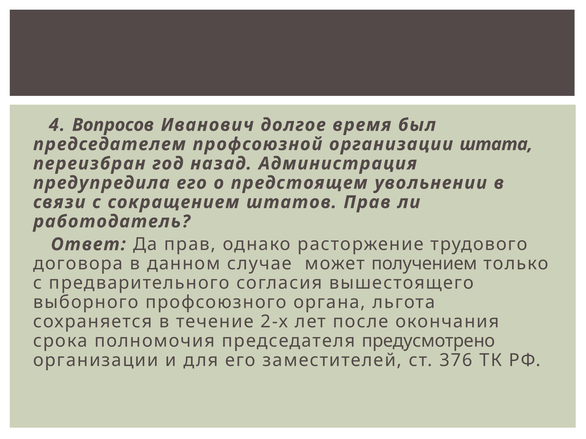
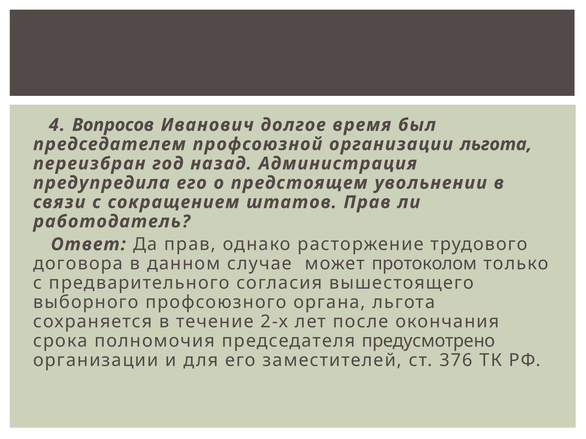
организации штата: штата -> льгота (496, 144)
получением: получением -> протоколом (424, 264)
